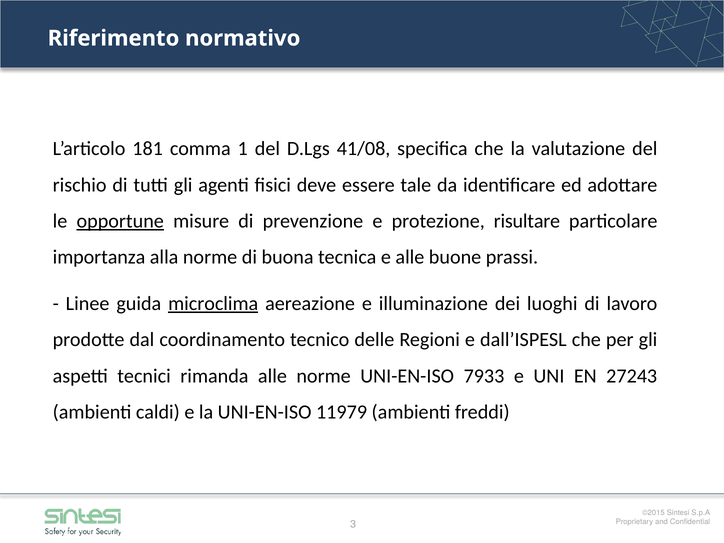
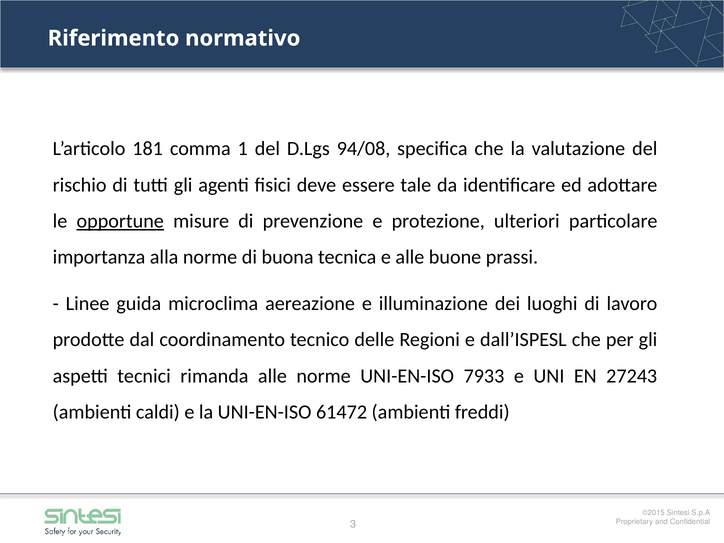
41/08: 41/08 -> 94/08 (364, 149)
risultare: risultare -> ulteriori (527, 221)
microclima underline: present -> none (213, 304)
11979: 11979 -> 61472 (342, 412)
